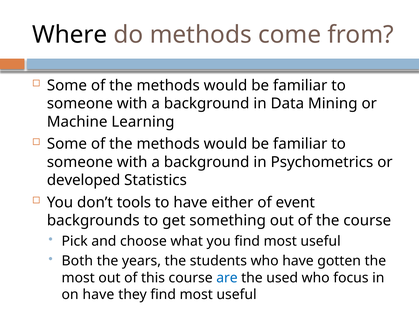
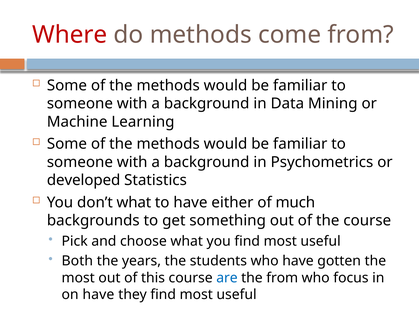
Where colour: black -> red (70, 35)
don’t tools: tools -> what (134, 203)
event: event -> much (295, 203)
the used: used -> from (282, 278)
